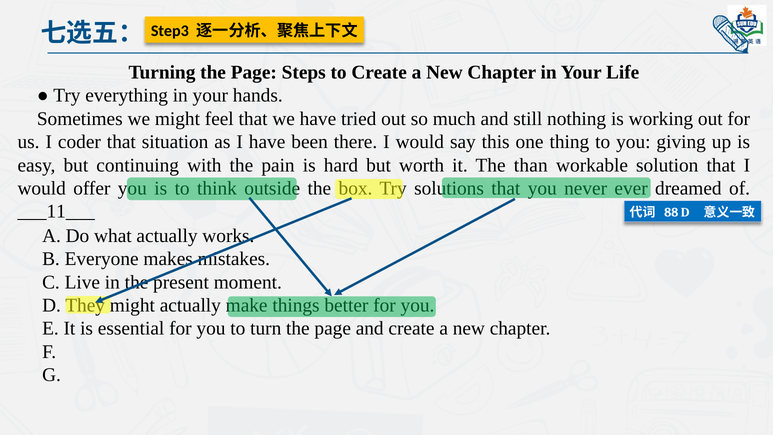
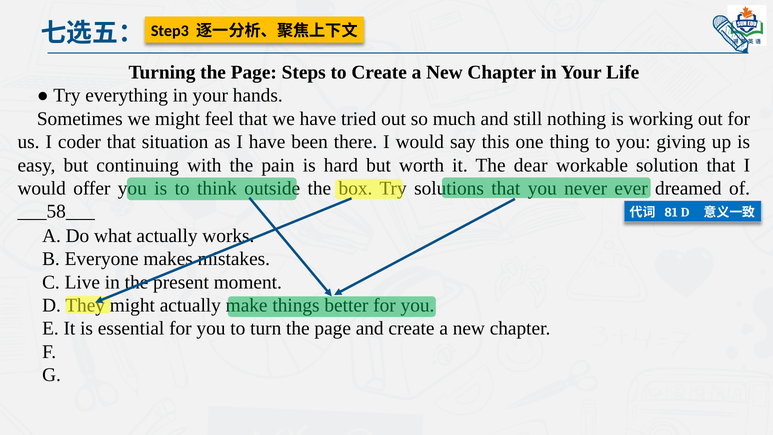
than: than -> dear (531, 165)
___11___: ___11___ -> ___58___ (56, 211)
88: 88 -> 81 (671, 212)
